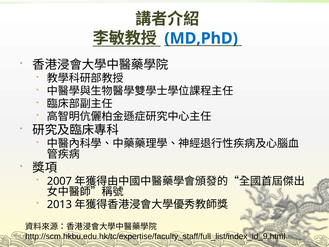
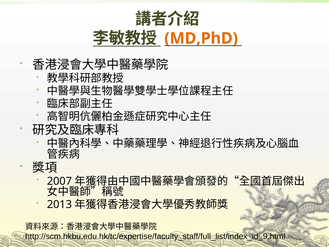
MD,PhD colour: blue -> orange (201, 38)
